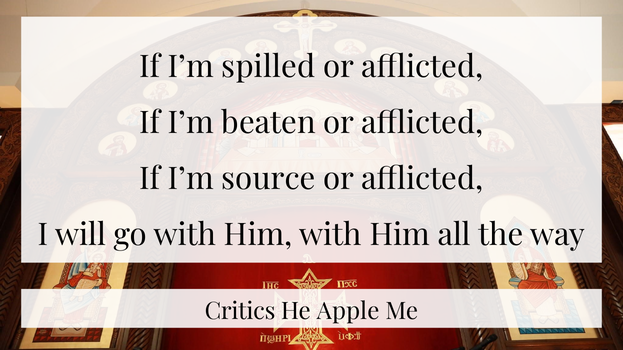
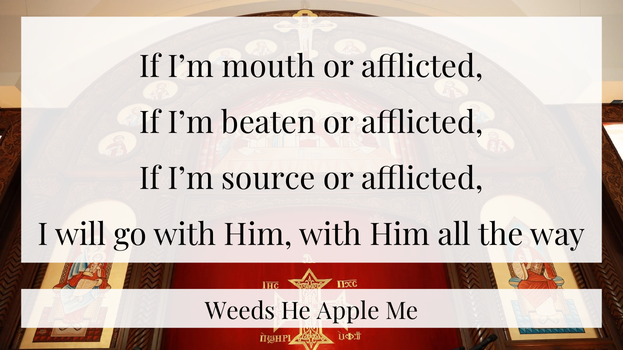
spilled: spilled -> mouth (268, 67)
Critics: Critics -> Weeds (240, 312)
